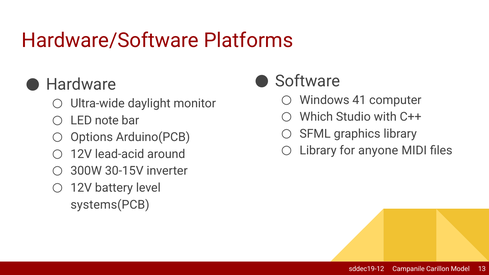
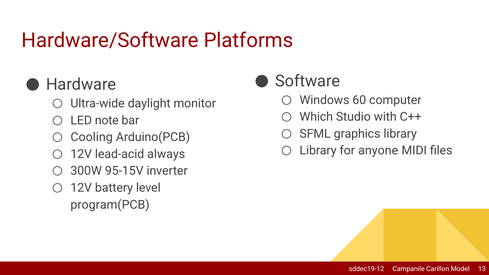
41: 41 -> 60 (359, 100)
Options: Options -> Cooling (92, 137)
around: around -> always (166, 154)
30-15V: 30-15V -> 95-15V (124, 171)
systems(PCB: systems(PCB -> program(PCB (110, 205)
